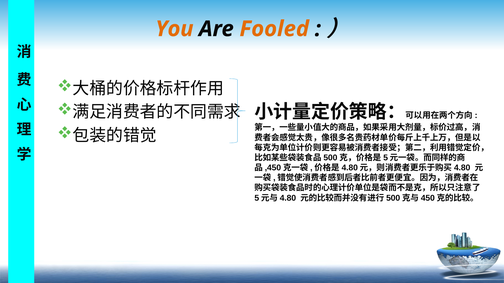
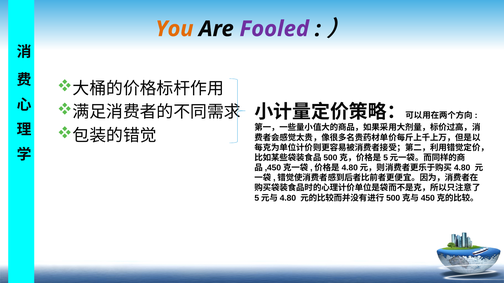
Fooled colour: orange -> purple (274, 29)
